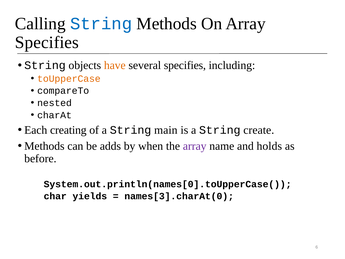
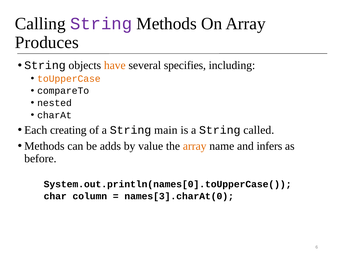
String colour: blue -> purple (101, 24)
Specifies: Specifies -> Produces (47, 42)
create: create -> called (259, 130)
when: when -> value (151, 146)
array colour: purple -> orange (195, 146)
holds: holds -> infers (269, 146)
yields: yields -> column (90, 196)
